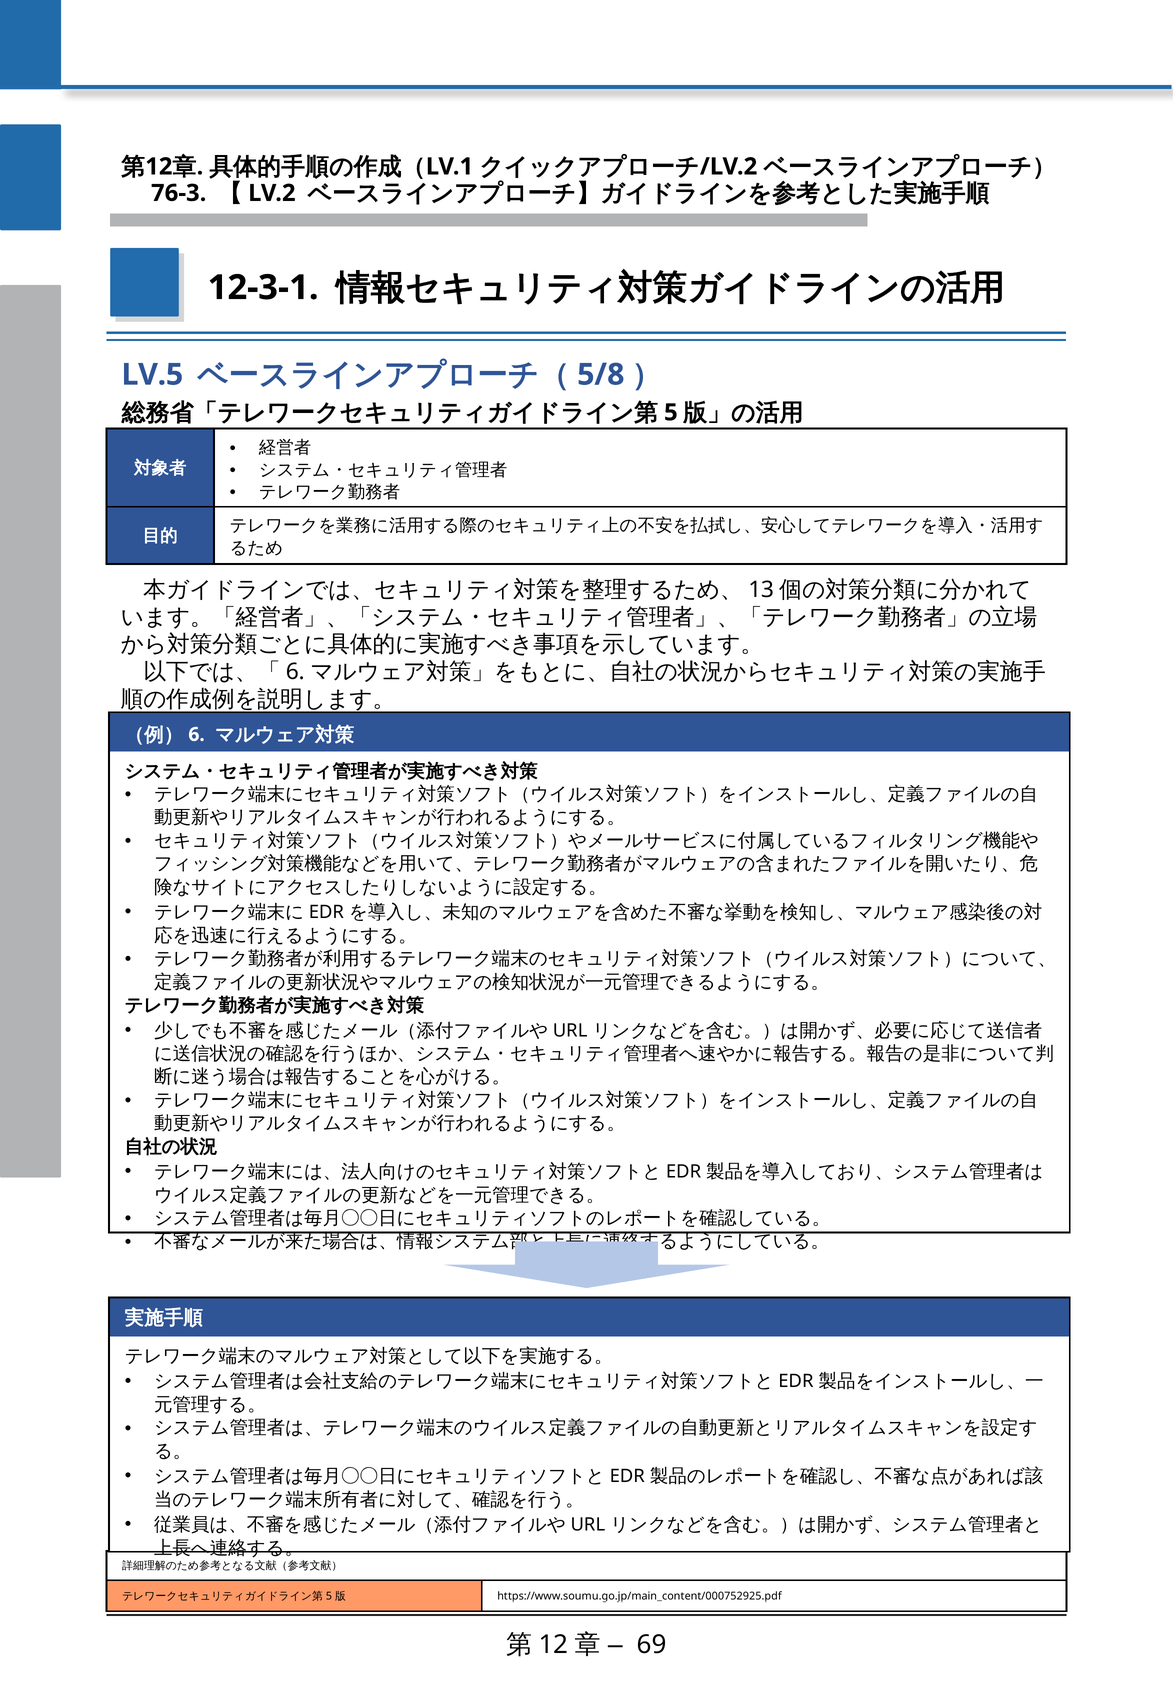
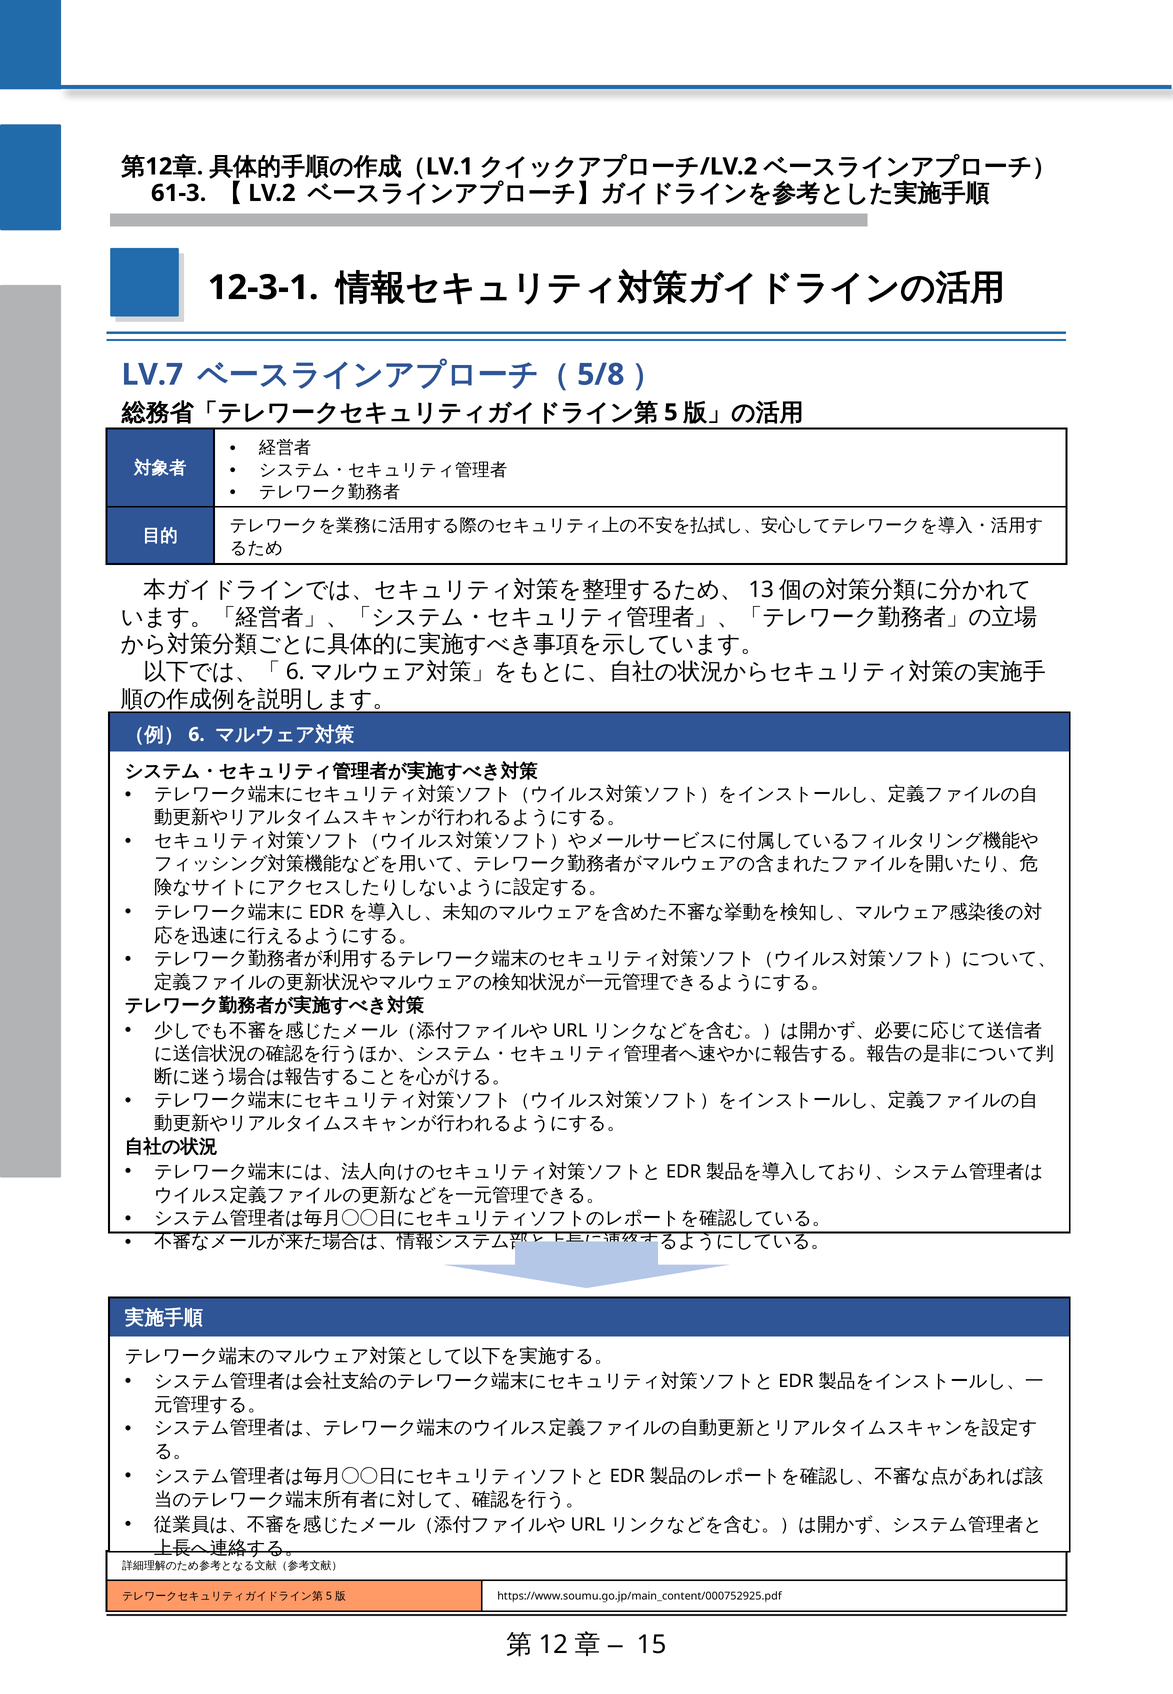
76-3: 76-3 -> 61-3 (179, 193)
LV.5: LV.5 -> LV.7 (152, 375)
69: 69 -> 15 (652, 1645)
